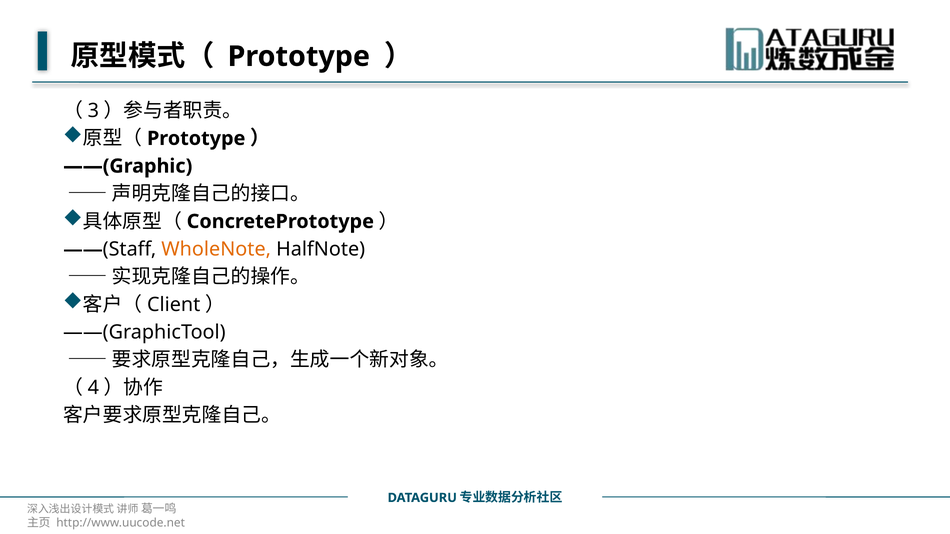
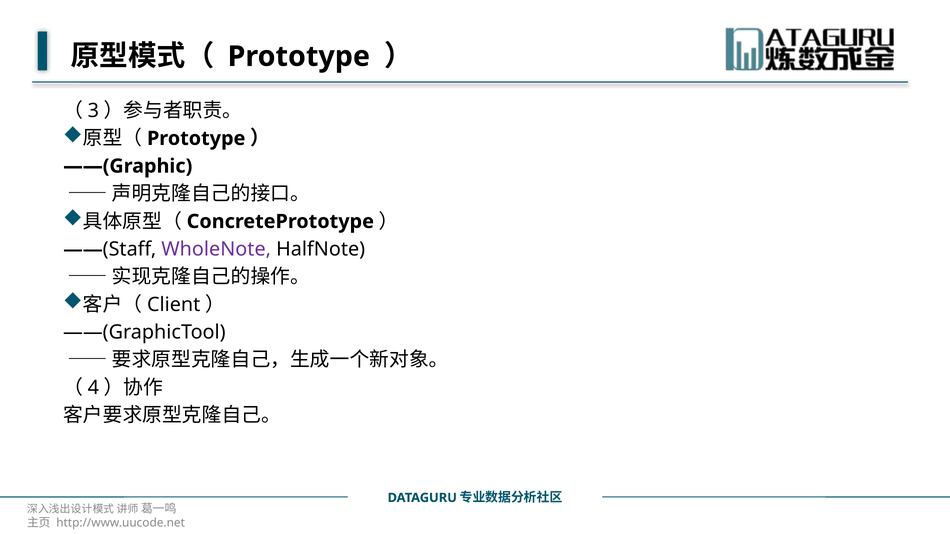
WholeNote colour: orange -> purple (216, 249)
